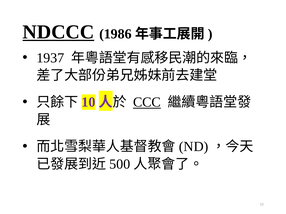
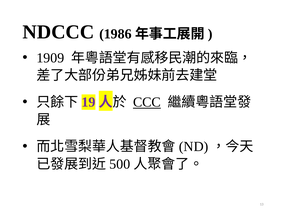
NDCCC underline: present -> none (58, 32)
1937: 1937 -> 1909 (50, 58)
10: 10 -> 19 (88, 102)
